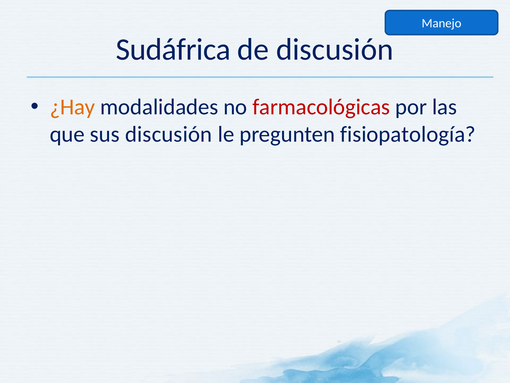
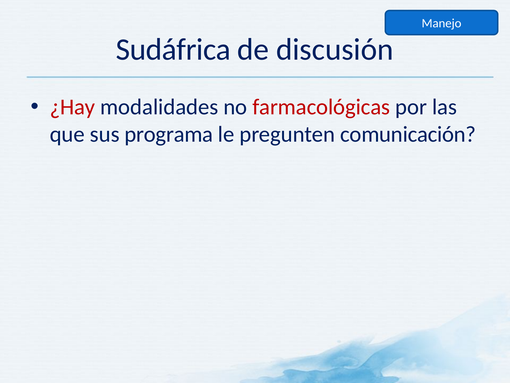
¿Hay colour: orange -> red (72, 107)
sus discusión: discusión -> programa (169, 134)
fisiopatología: fisiopatología -> comunicación (408, 134)
